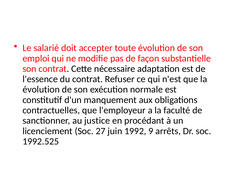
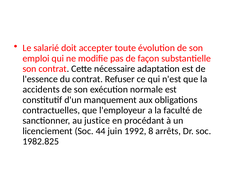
évolution: évolution -> accidents (41, 90)
27: 27 -> 44 (101, 131)
9: 9 -> 8 (151, 131)
1992.525: 1992.525 -> 1982.825 (41, 142)
